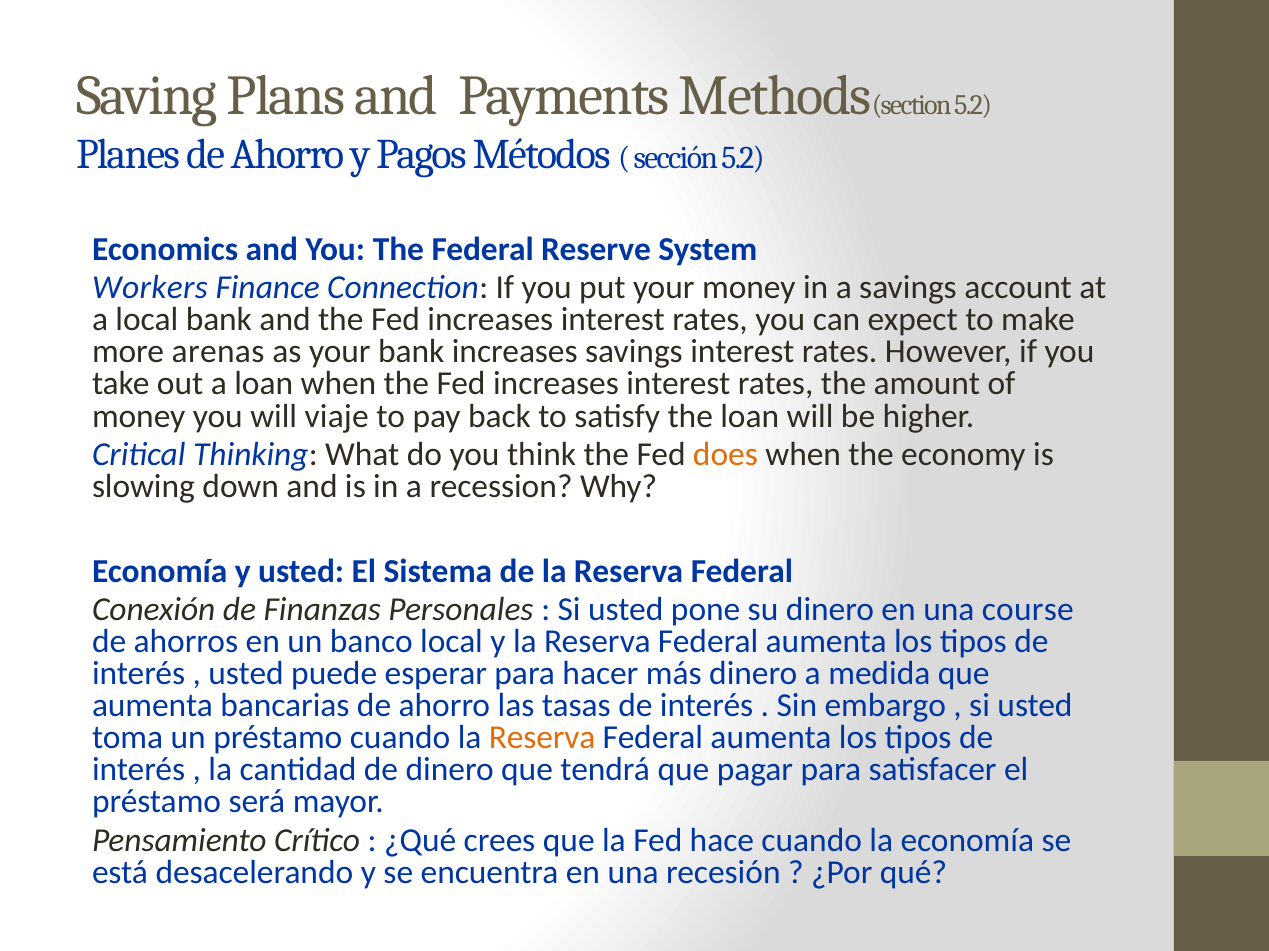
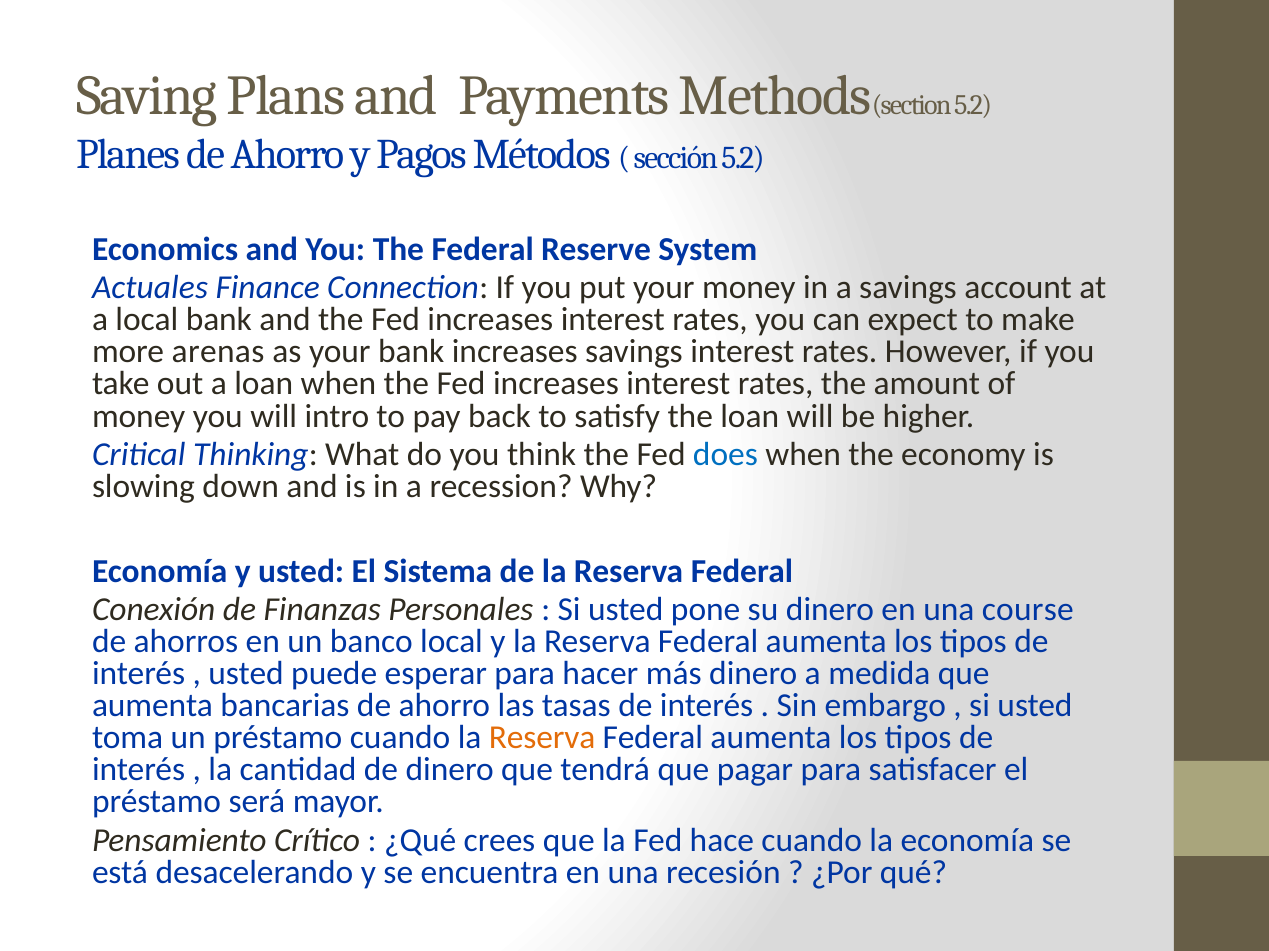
Workers: Workers -> Actuales (150, 288)
viaje: viaje -> intro (337, 416)
does colour: orange -> blue (725, 455)
